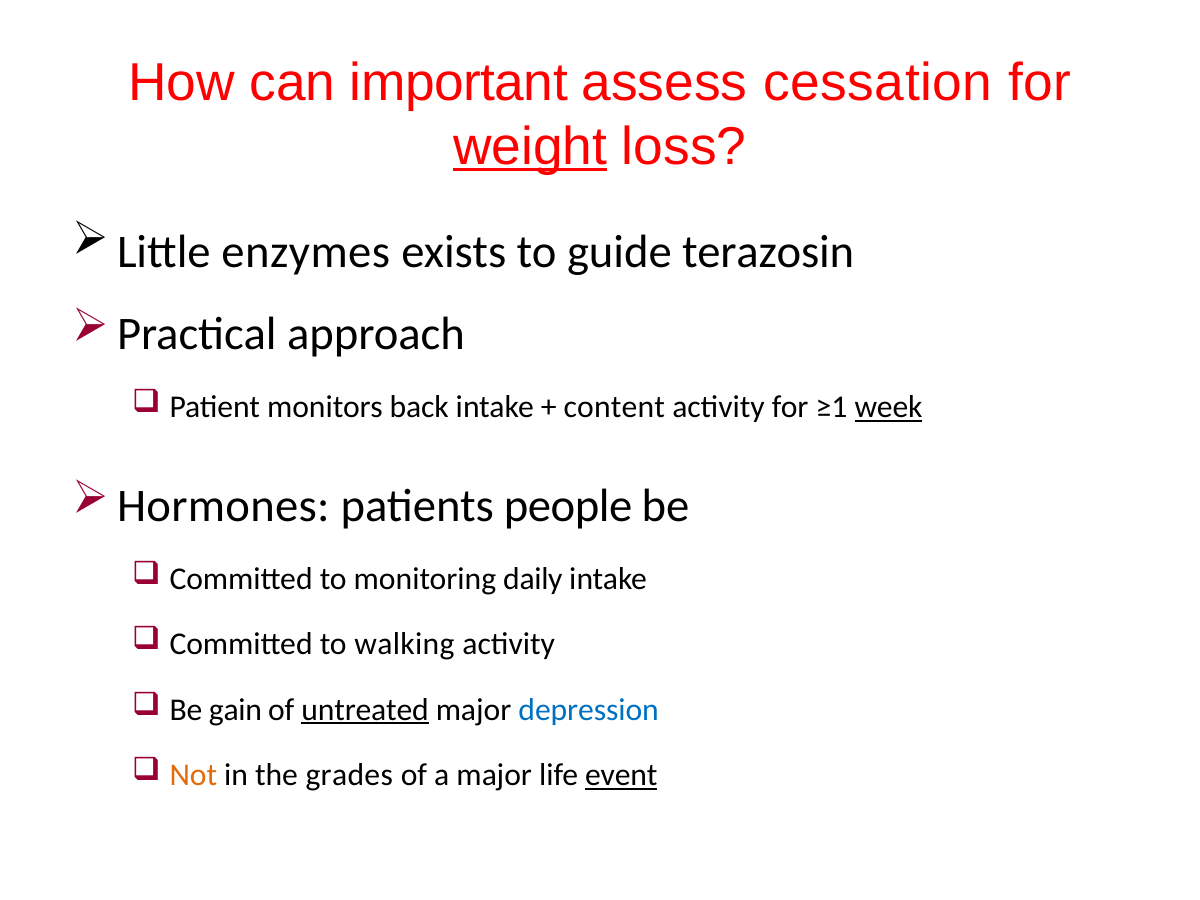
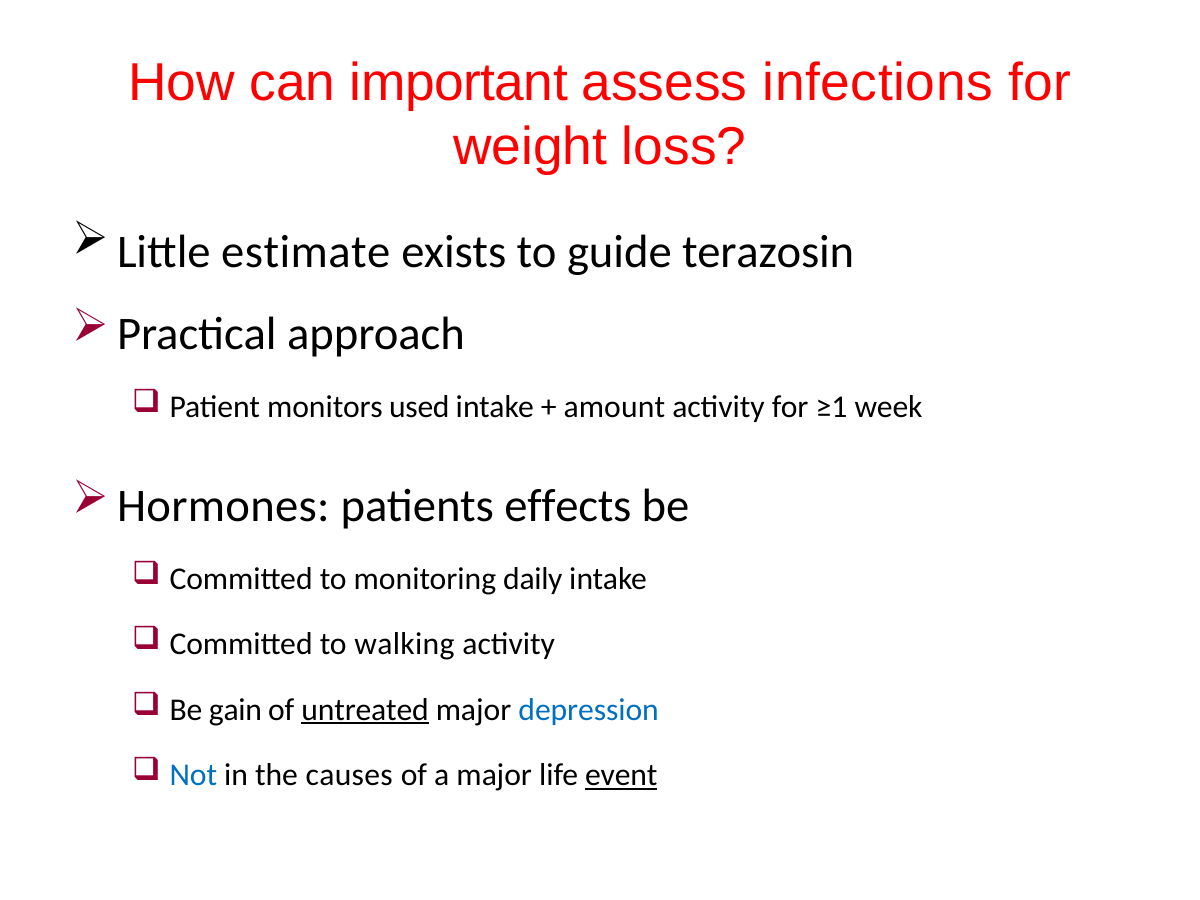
cessation: cessation -> infections (878, 83)
weight underline: present -> none (530, 147)
enzymes: enzymes -> estimate (306, 252)
back: back -> used (419, 407)
content: content -> amount (614, 407)
week underline: present -> none (889, 407)
people: people -> effects (568, 506)
Not colour: orange -> blue (193, 775)
grades: grades -> causes (349, 775)
